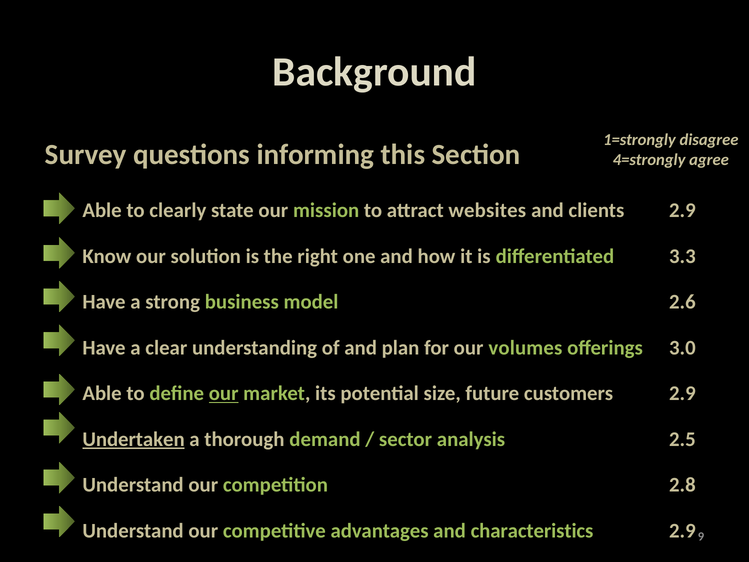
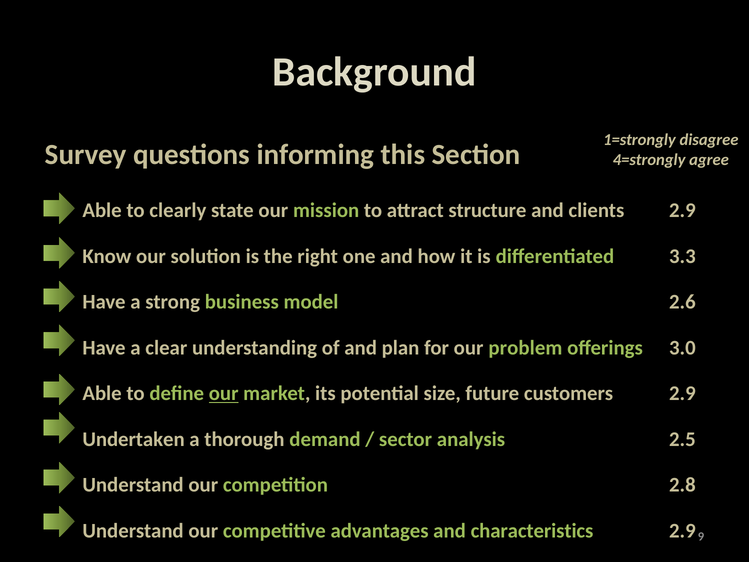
websites: websites -> structure (487, 210)
volumes: volumes -> problem (525, 348)
Undertaken underline: present -> none (134, 439)
